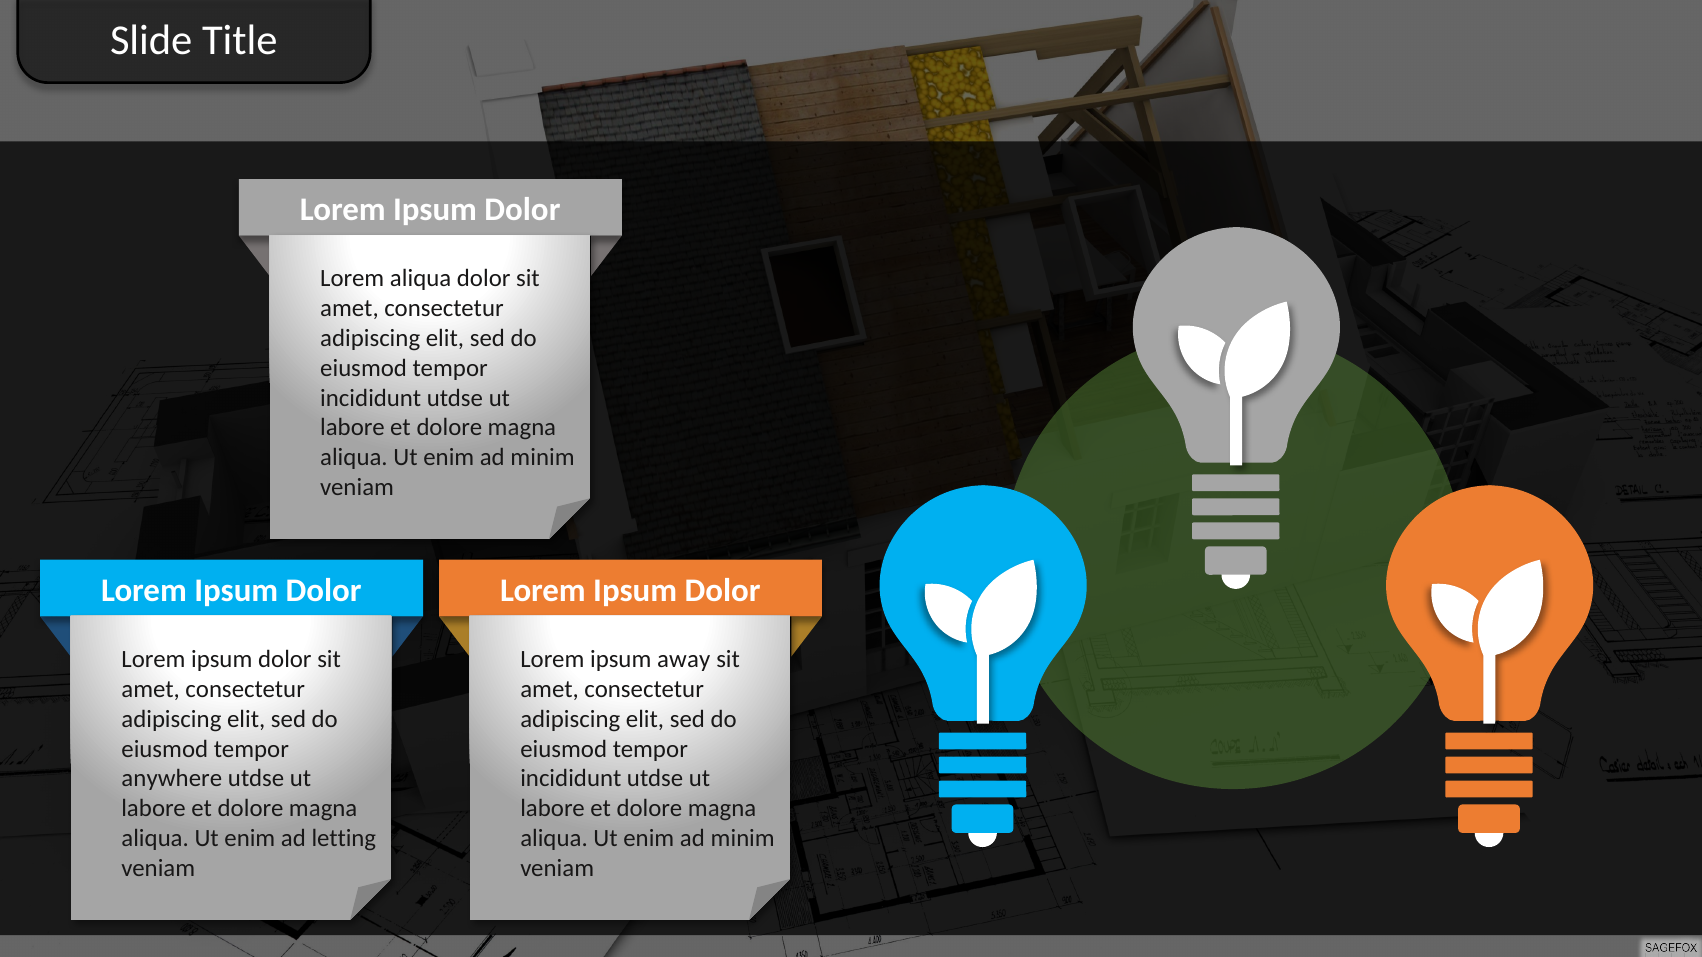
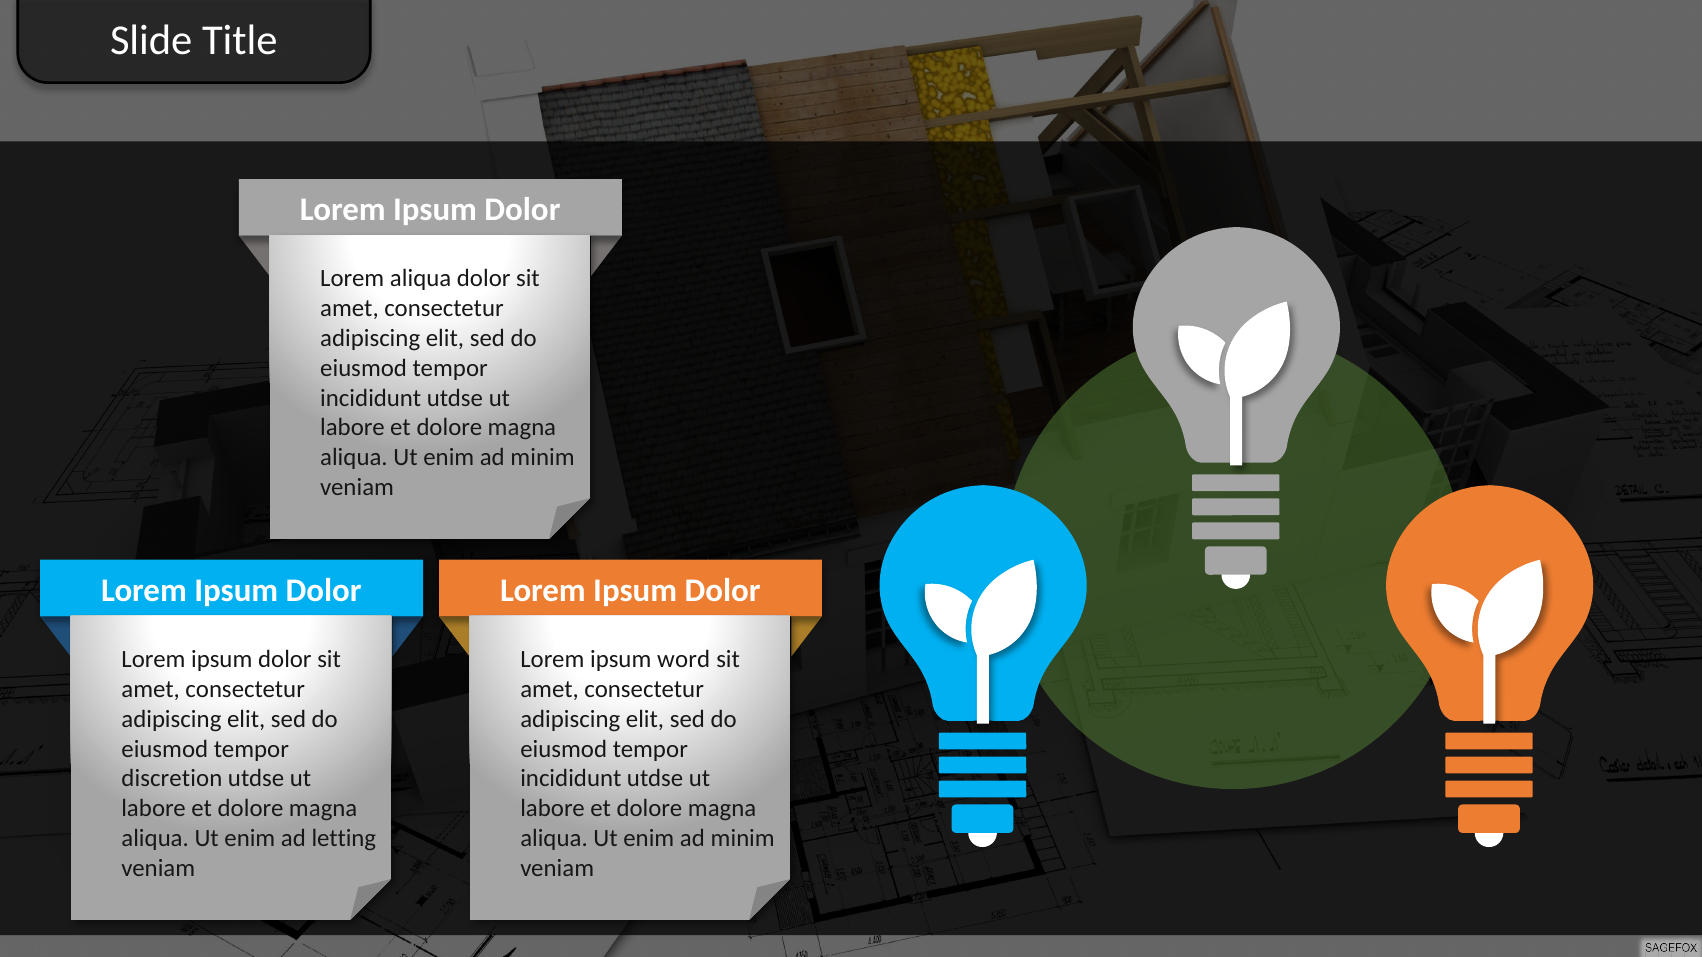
away: away -> word (684, 660)
anywhere: anywhere -> discretion (172, 779)
